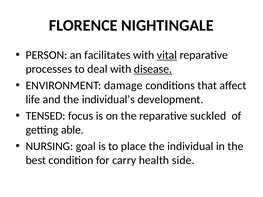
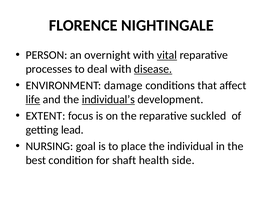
facilitates: facilitates -> overnight (107, 55)
life underline: none -> present (33, 100)
individual’s underline: none -> present (108, 100)
TENSED: TENSED -> EXTENT (46, 116)
able: able -> lead (72, 130)
carry: carry -> shaft (124, 160)
